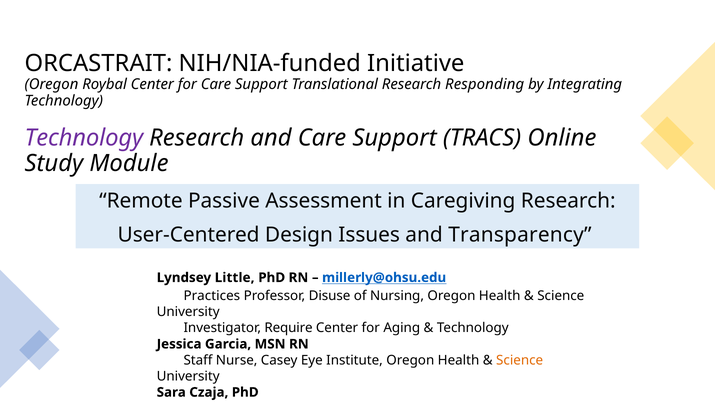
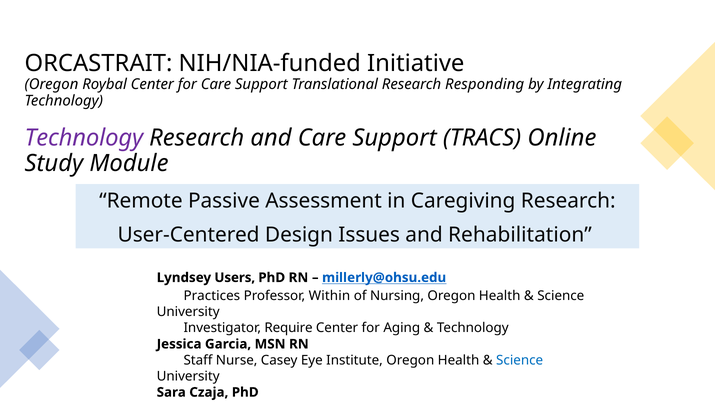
Transparency: Transparency -> Rehabilitation (520, 235)
Little: Little -> Users (235, 278)
Disuse: Disuse -> Within (329, 296)
Science colour: orange -> blue (520, 360)
